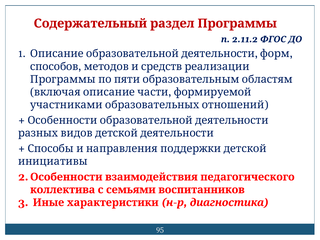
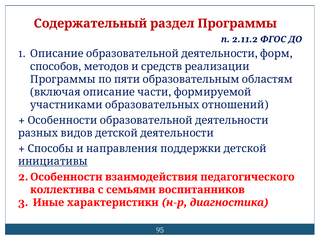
инициативы underline: none -> present (53, 161)
